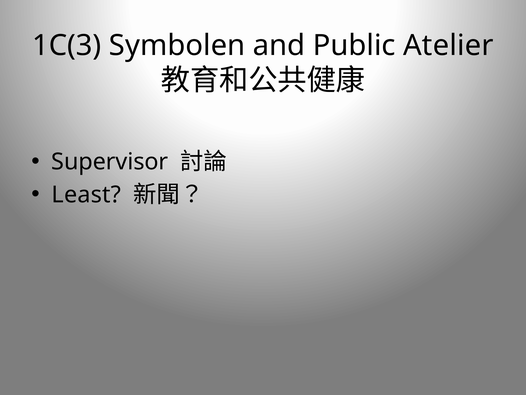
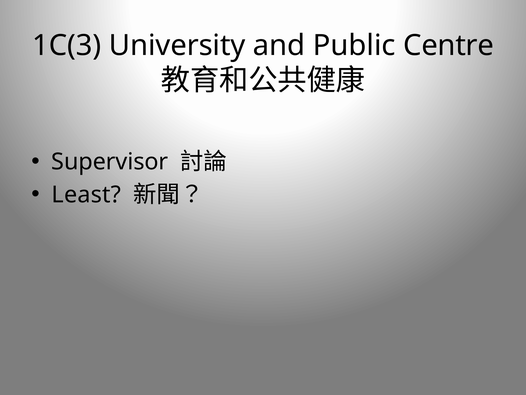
Symbolen: Symbolen -> University (177, 45)
Atelier: Atelier -> Centre (449, 45)
